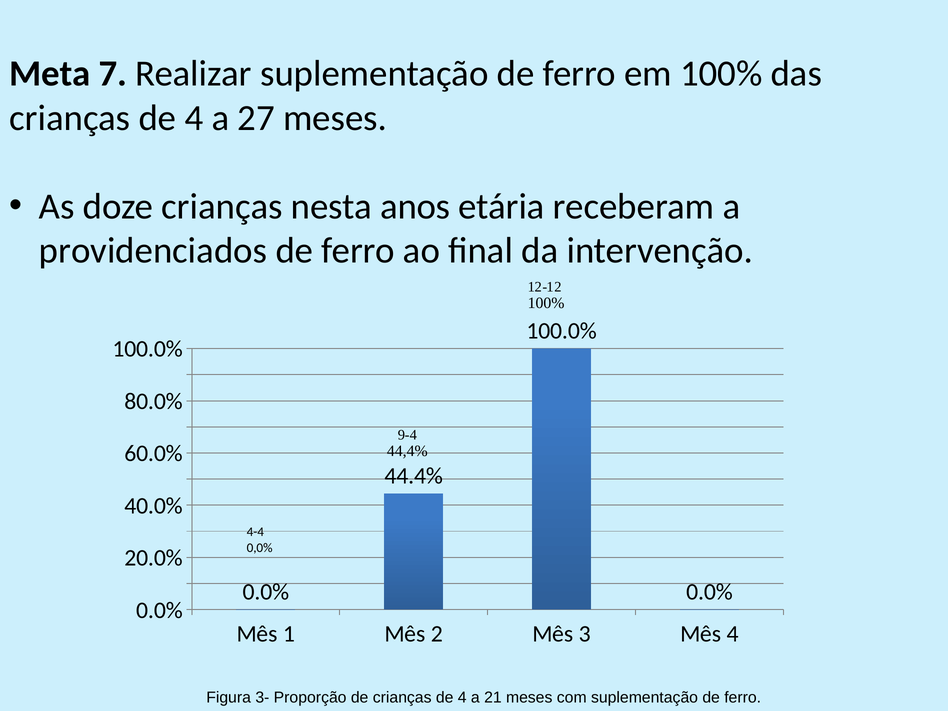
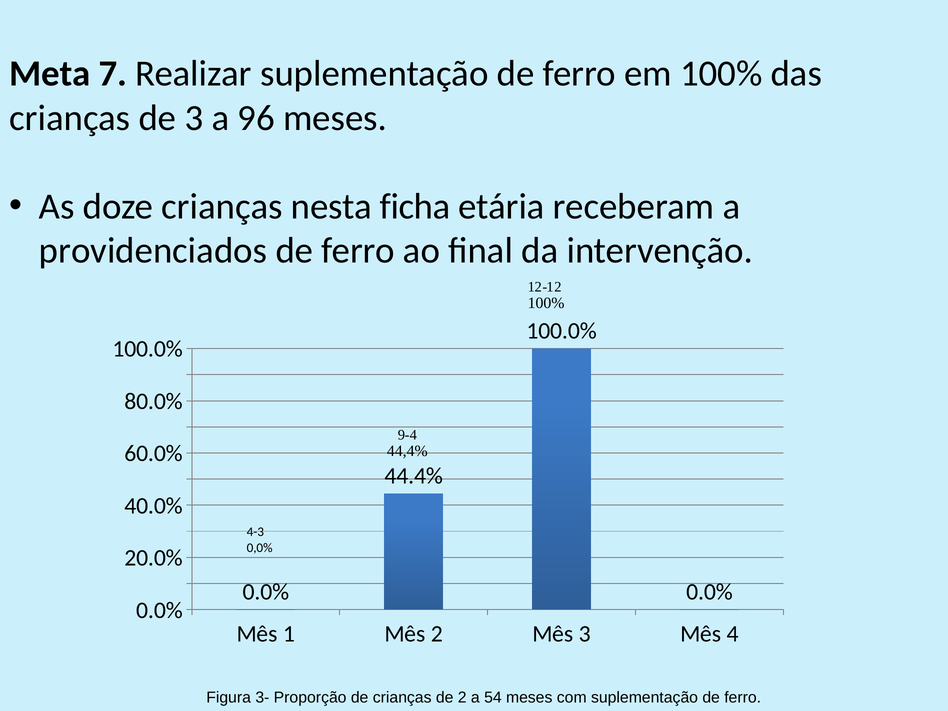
4: 4 -> 3 (194, 118)
27: 27 -> 96 (256, 118)
anos: anos -> ficha (415, 206)
4-4: 4-4 -> 4-3 (255, 532)
de crianças de 4: 4 -> 2 (462, 698)
21: 21 -> 54 (493, 698)
